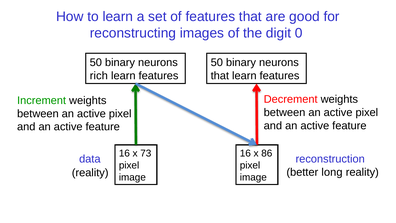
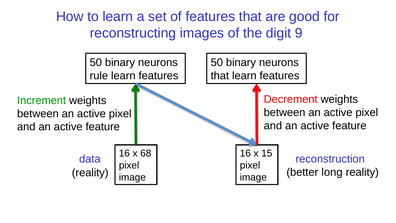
0: 0 -> 9 (299, 33)
rich: rich -> rule (99, 76)
73: 73 -> 68 (146, 153)
86: 86 -> 15 (267, 153)
